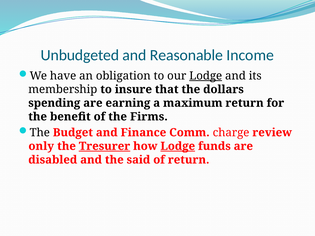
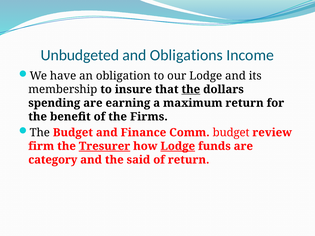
Reasonable: Reasonable -> Obligations (186, 55)
Lodge underline: present -> none (206, 76)
the underline: none -> present (191, 89)
Comm charge: charge -> budget (231, 133)
only: only -> firm (41, 146)
disabled: disabled -> category (53, 160)
